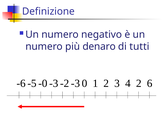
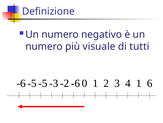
denaro: denaro -> visuale (99, 46)
-0: -0 -> -5 (43, 83)
-3: -3 -> -6 (75, 83)
4 2: 2 -> 1 (139, 83)
